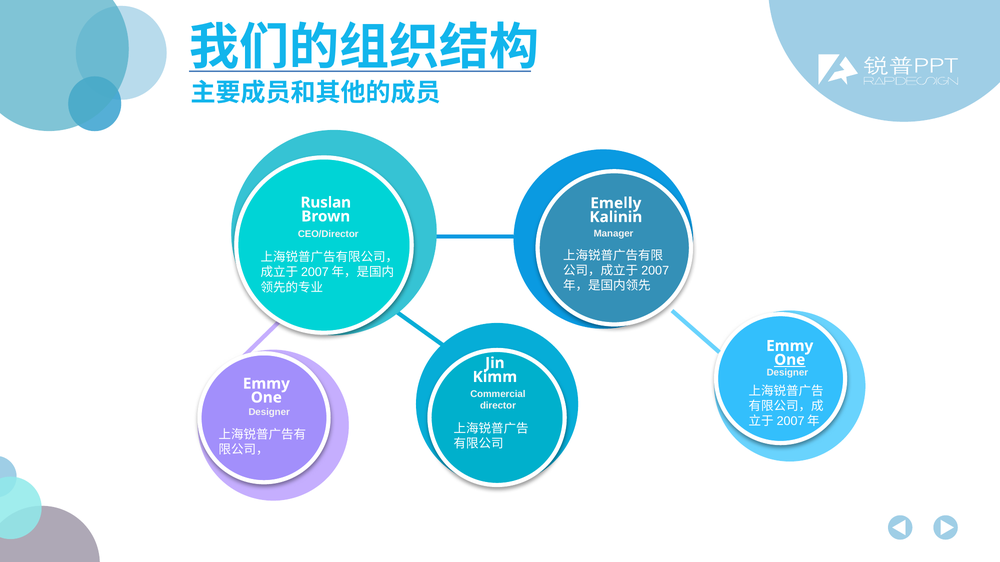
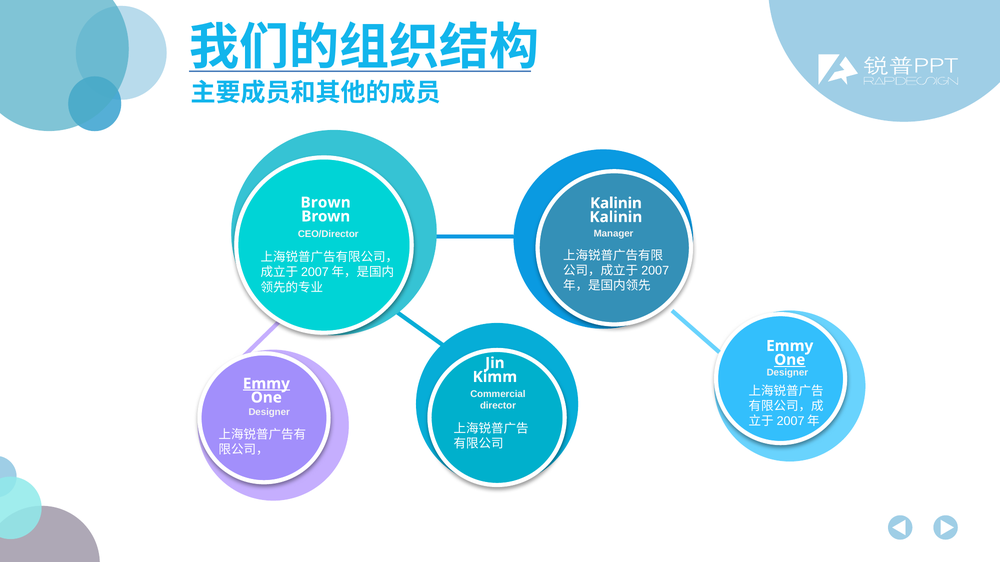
Ruslan: Ruslan -> Brown (326, 203)
Emelly: Emelly -> Kalinin (616, 203)
Emmy underline: none -> present (266, 384)
